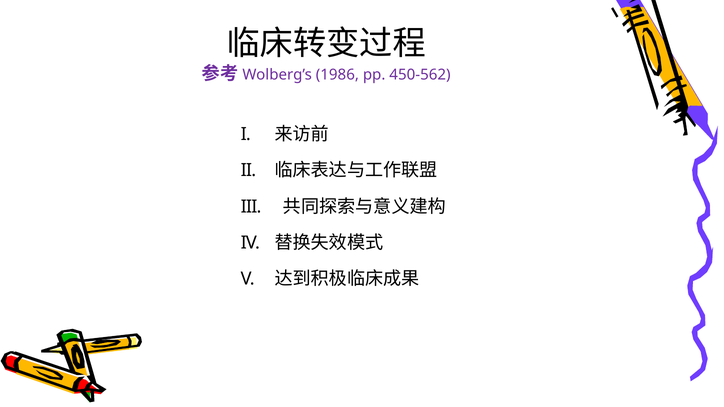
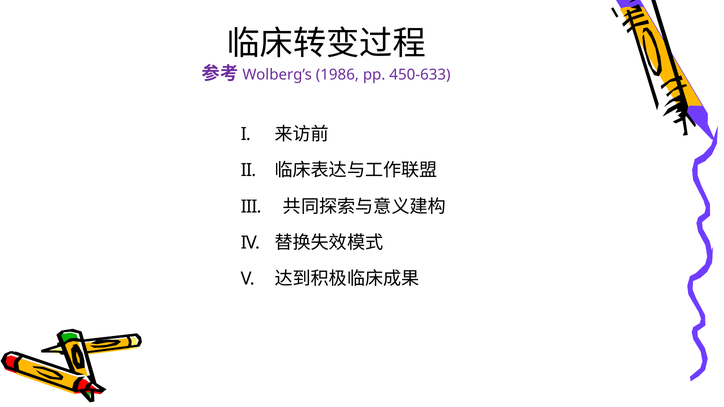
450-562: 450-562 -> 450-633 (420, 75)
